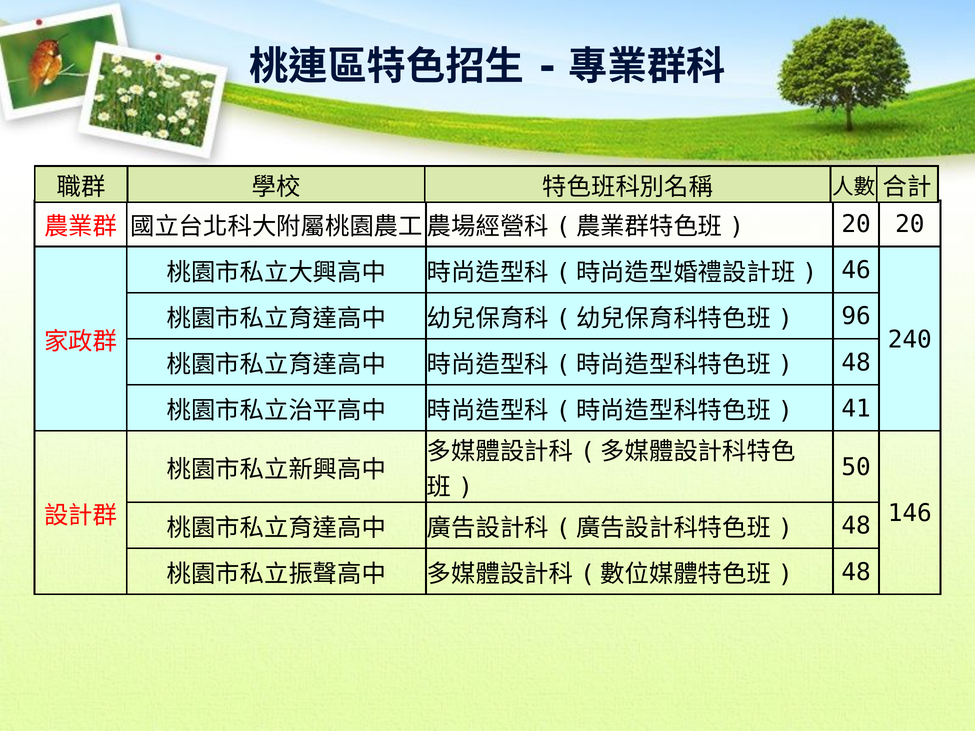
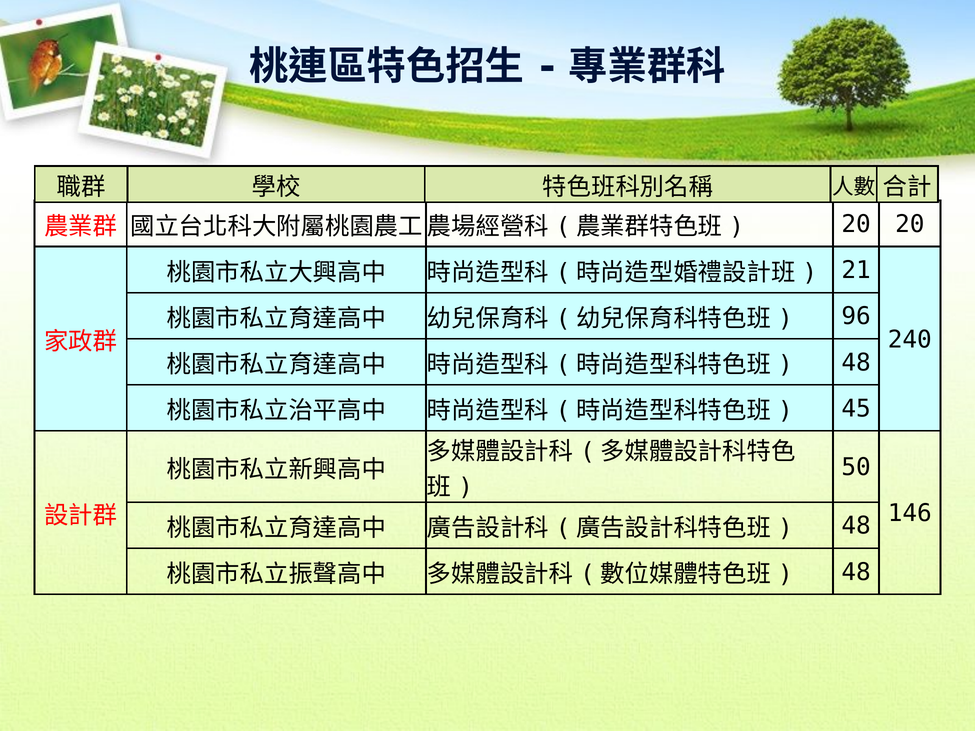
46: 46 -> 21 (856, 270)
41: 41 -> 45 (856, 409)
